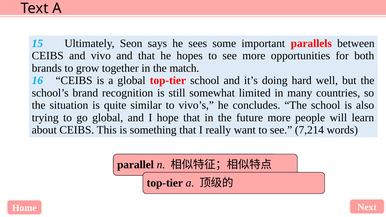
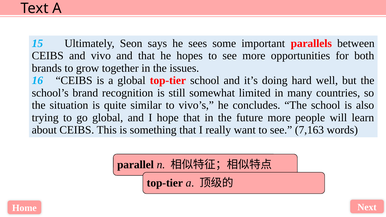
match: match -> issues (184, 68)
7,214: 7,214 -> 7,163 (309, 130)
